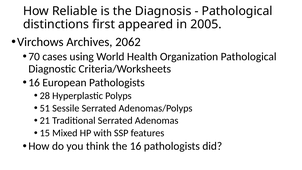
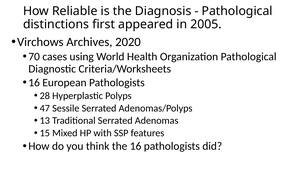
2062: 2062 -> 2020 (128, 42)
51: 51 -> 47 (45, 108)
21: 21 -> 13 (45, 121)
